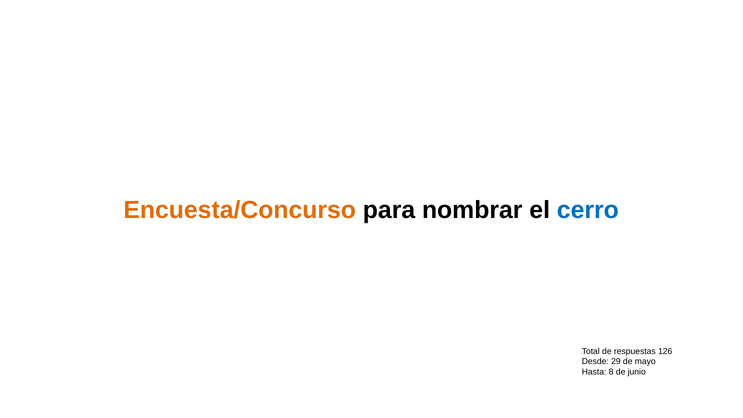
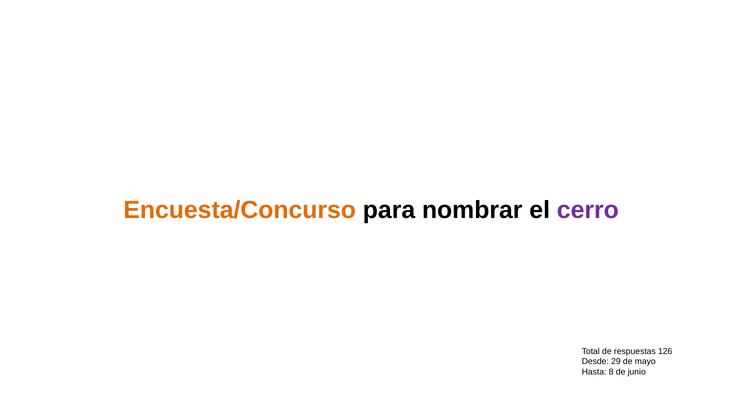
cerro colour: blue -> purple (588, 210)
